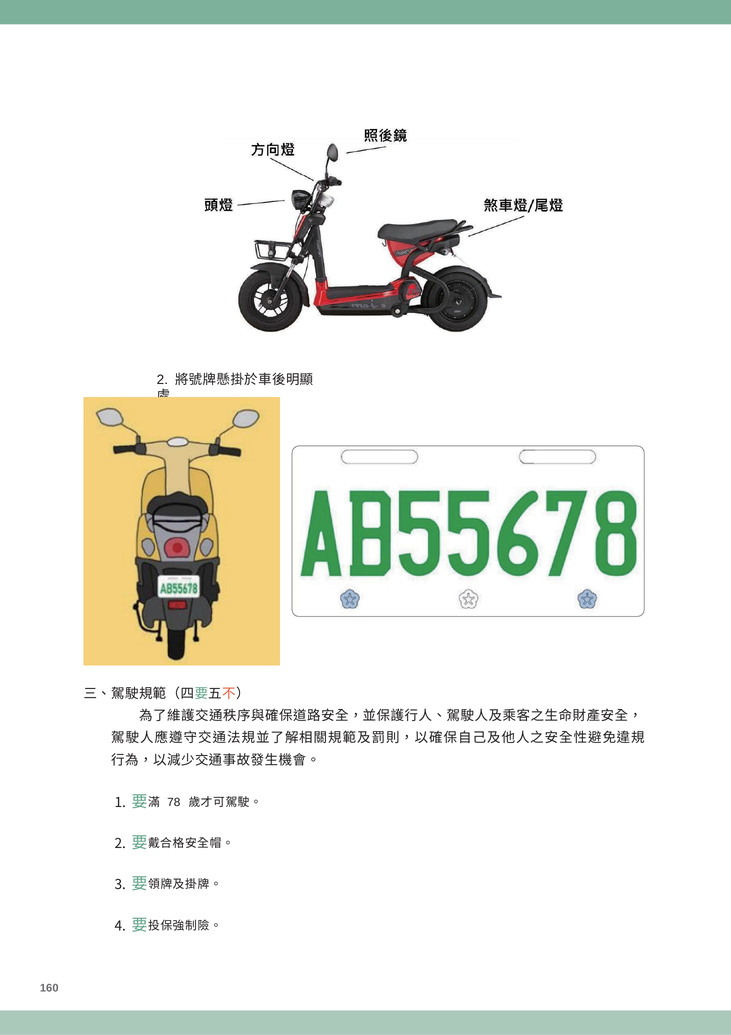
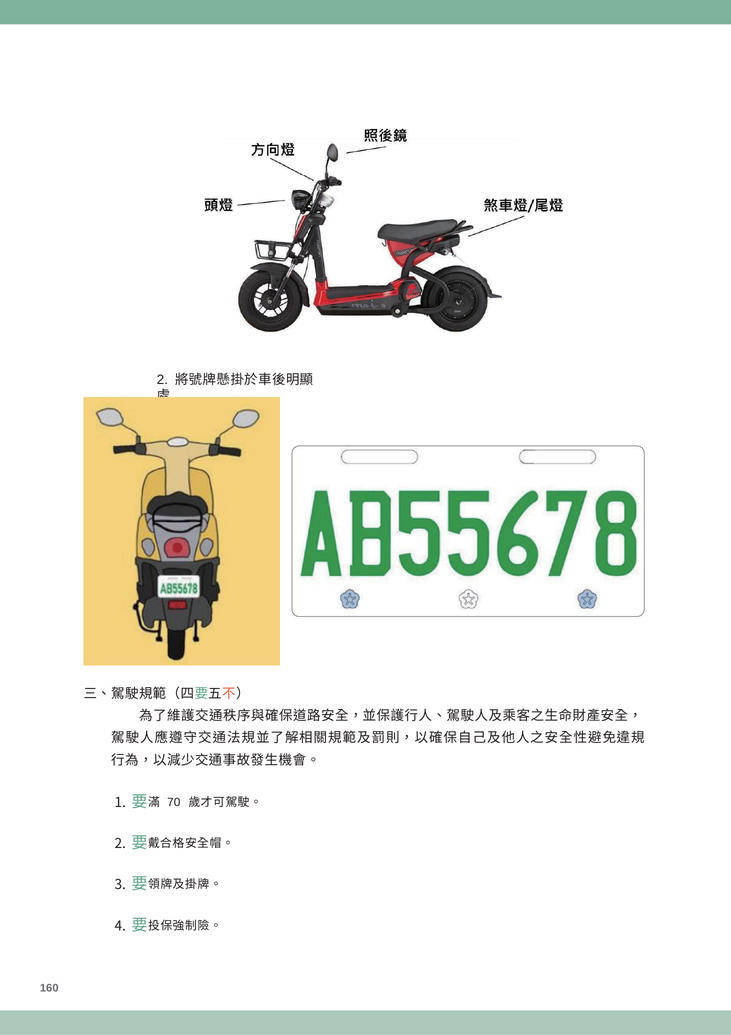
78: 78 -> 70 (174, 802)
